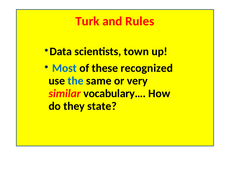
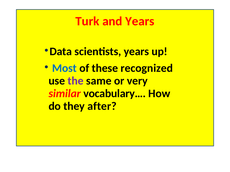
and Rules: Rules -> Years (140, 21)
scientists town: town -> years (136, 52)
the colour: blue -> purple (76, 81)
state: state -> after (102, 106)
